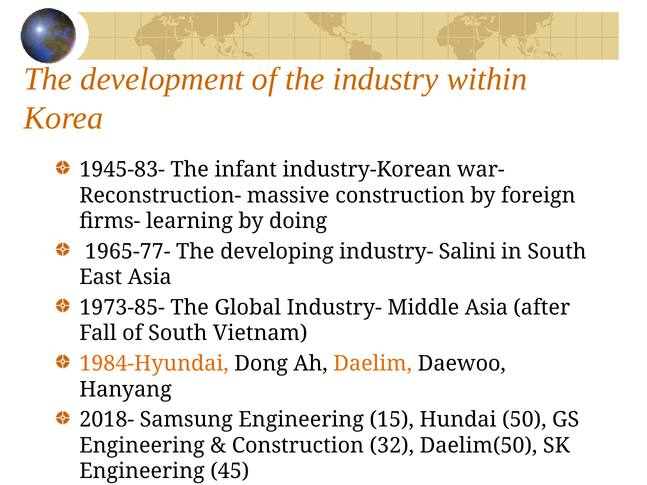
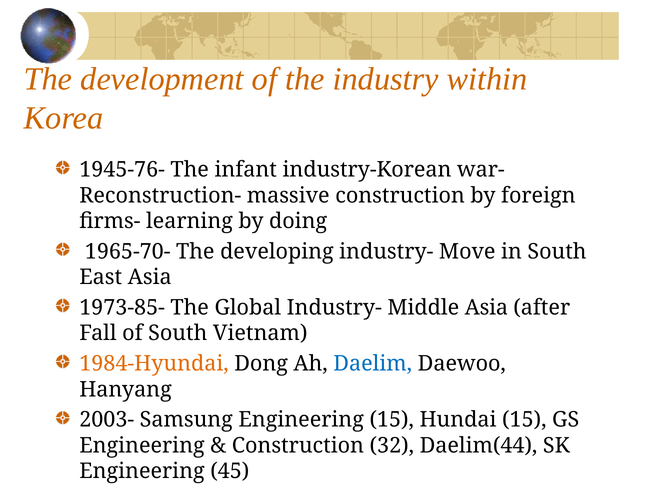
1945-83-: 1945-83- -> 1945-76- (122, 170)
1965-77-: 1965-77- -> 1965-70- (128, 252)
Salini: Salini -> Move (467, 252)
Daelim colour: orange -> blue (373, 364)
2018-: 2018- -> 2003- (107, 420)
Hundai 50: 50 -> 15 (524, 420)
Daelim(50: Daelim(50 -> Daelim(44 (479, 446)
